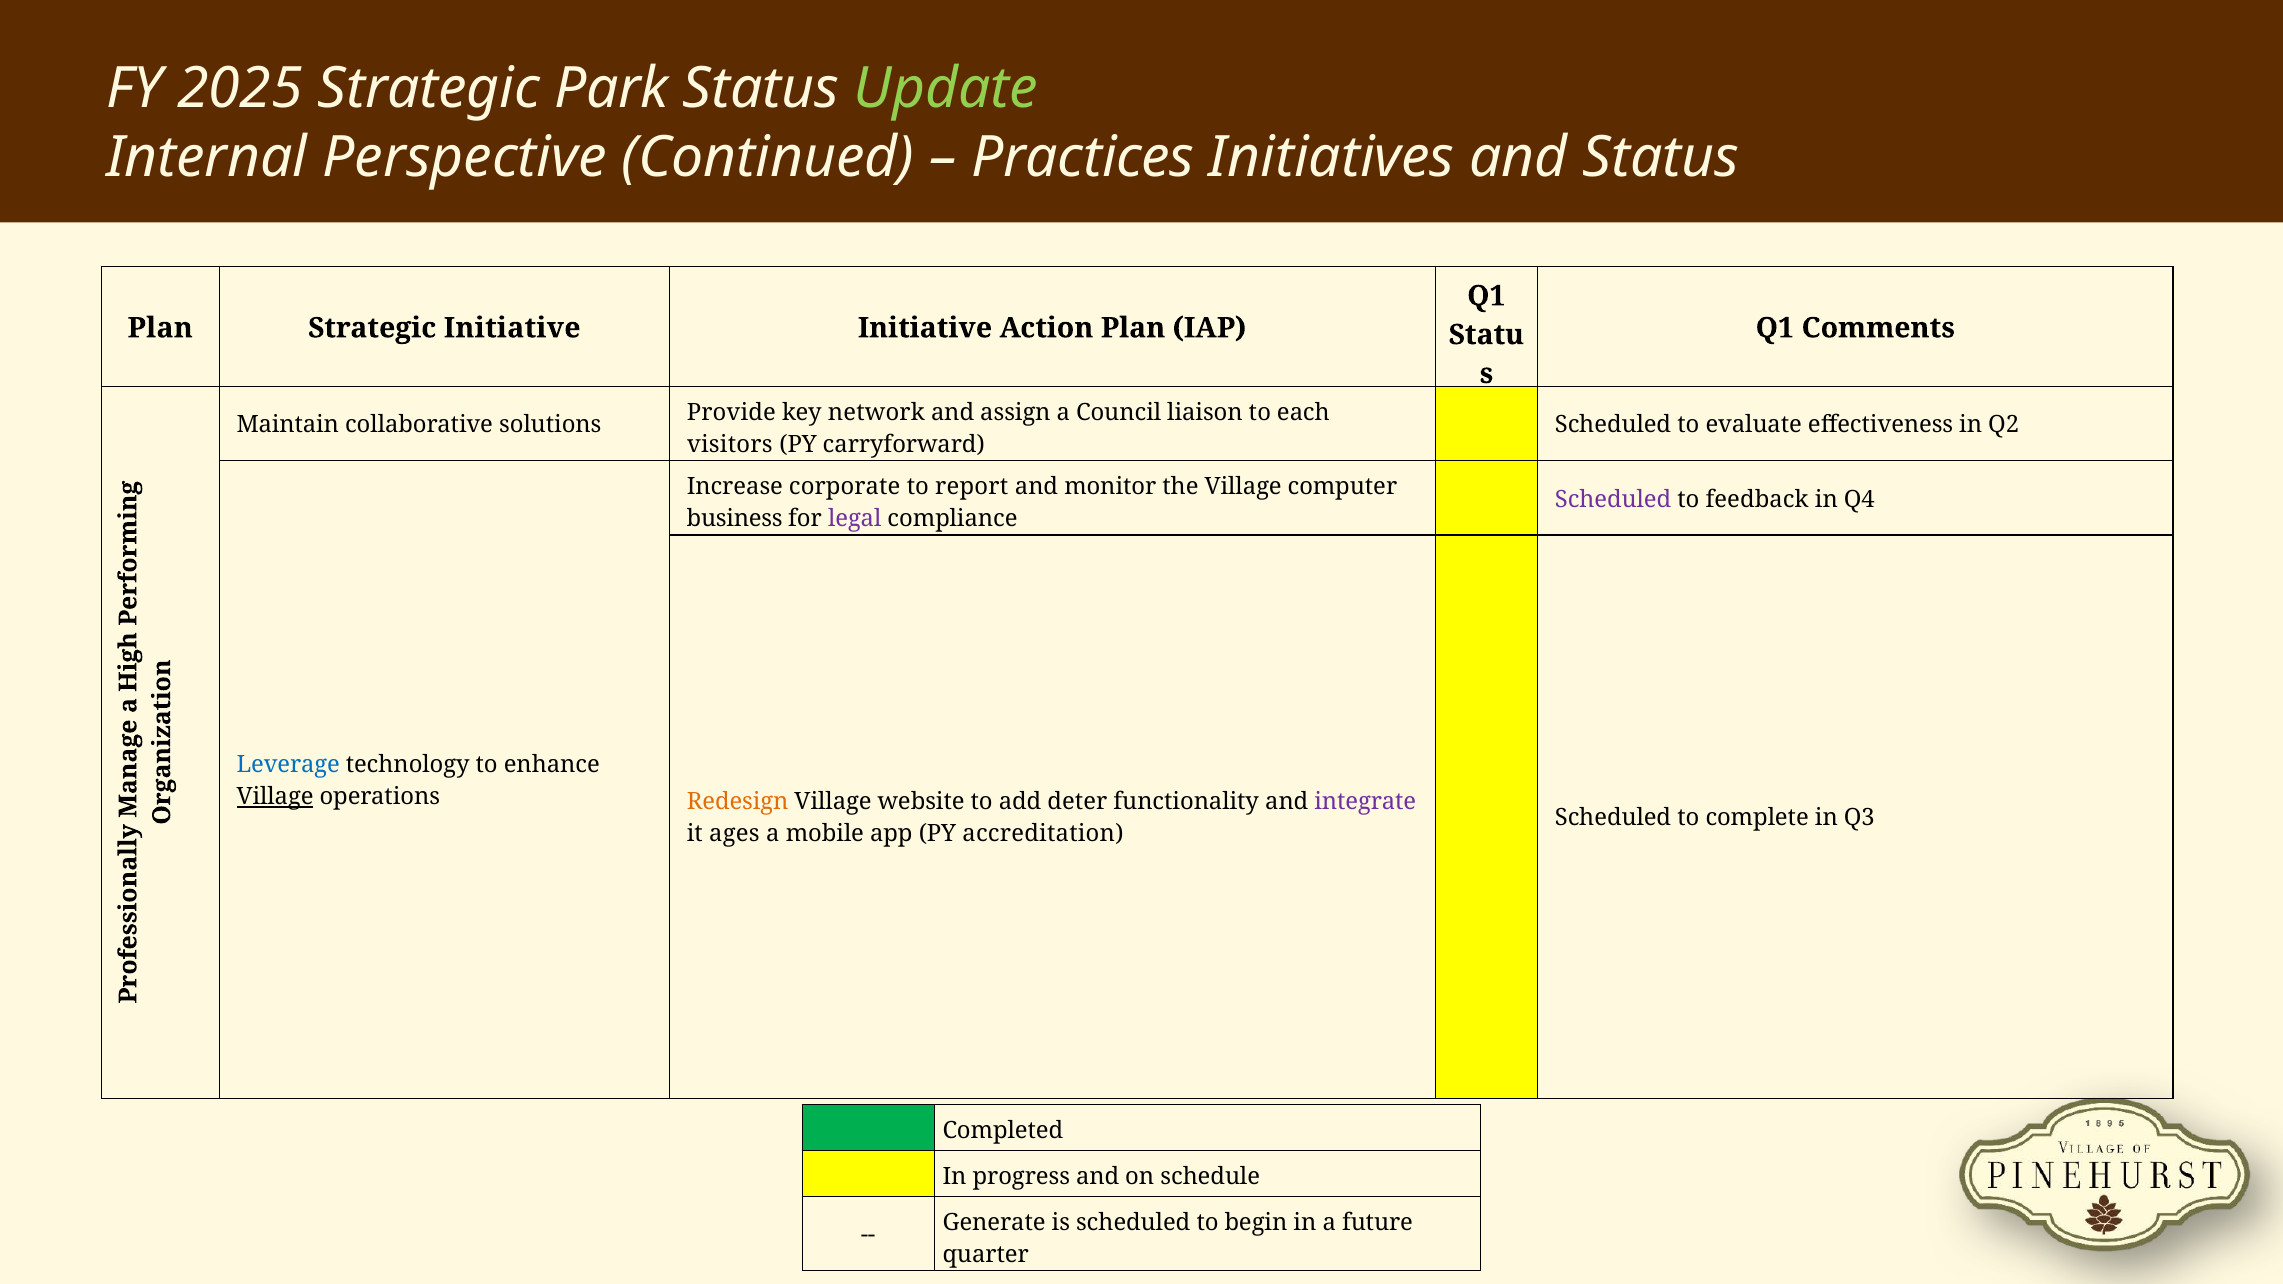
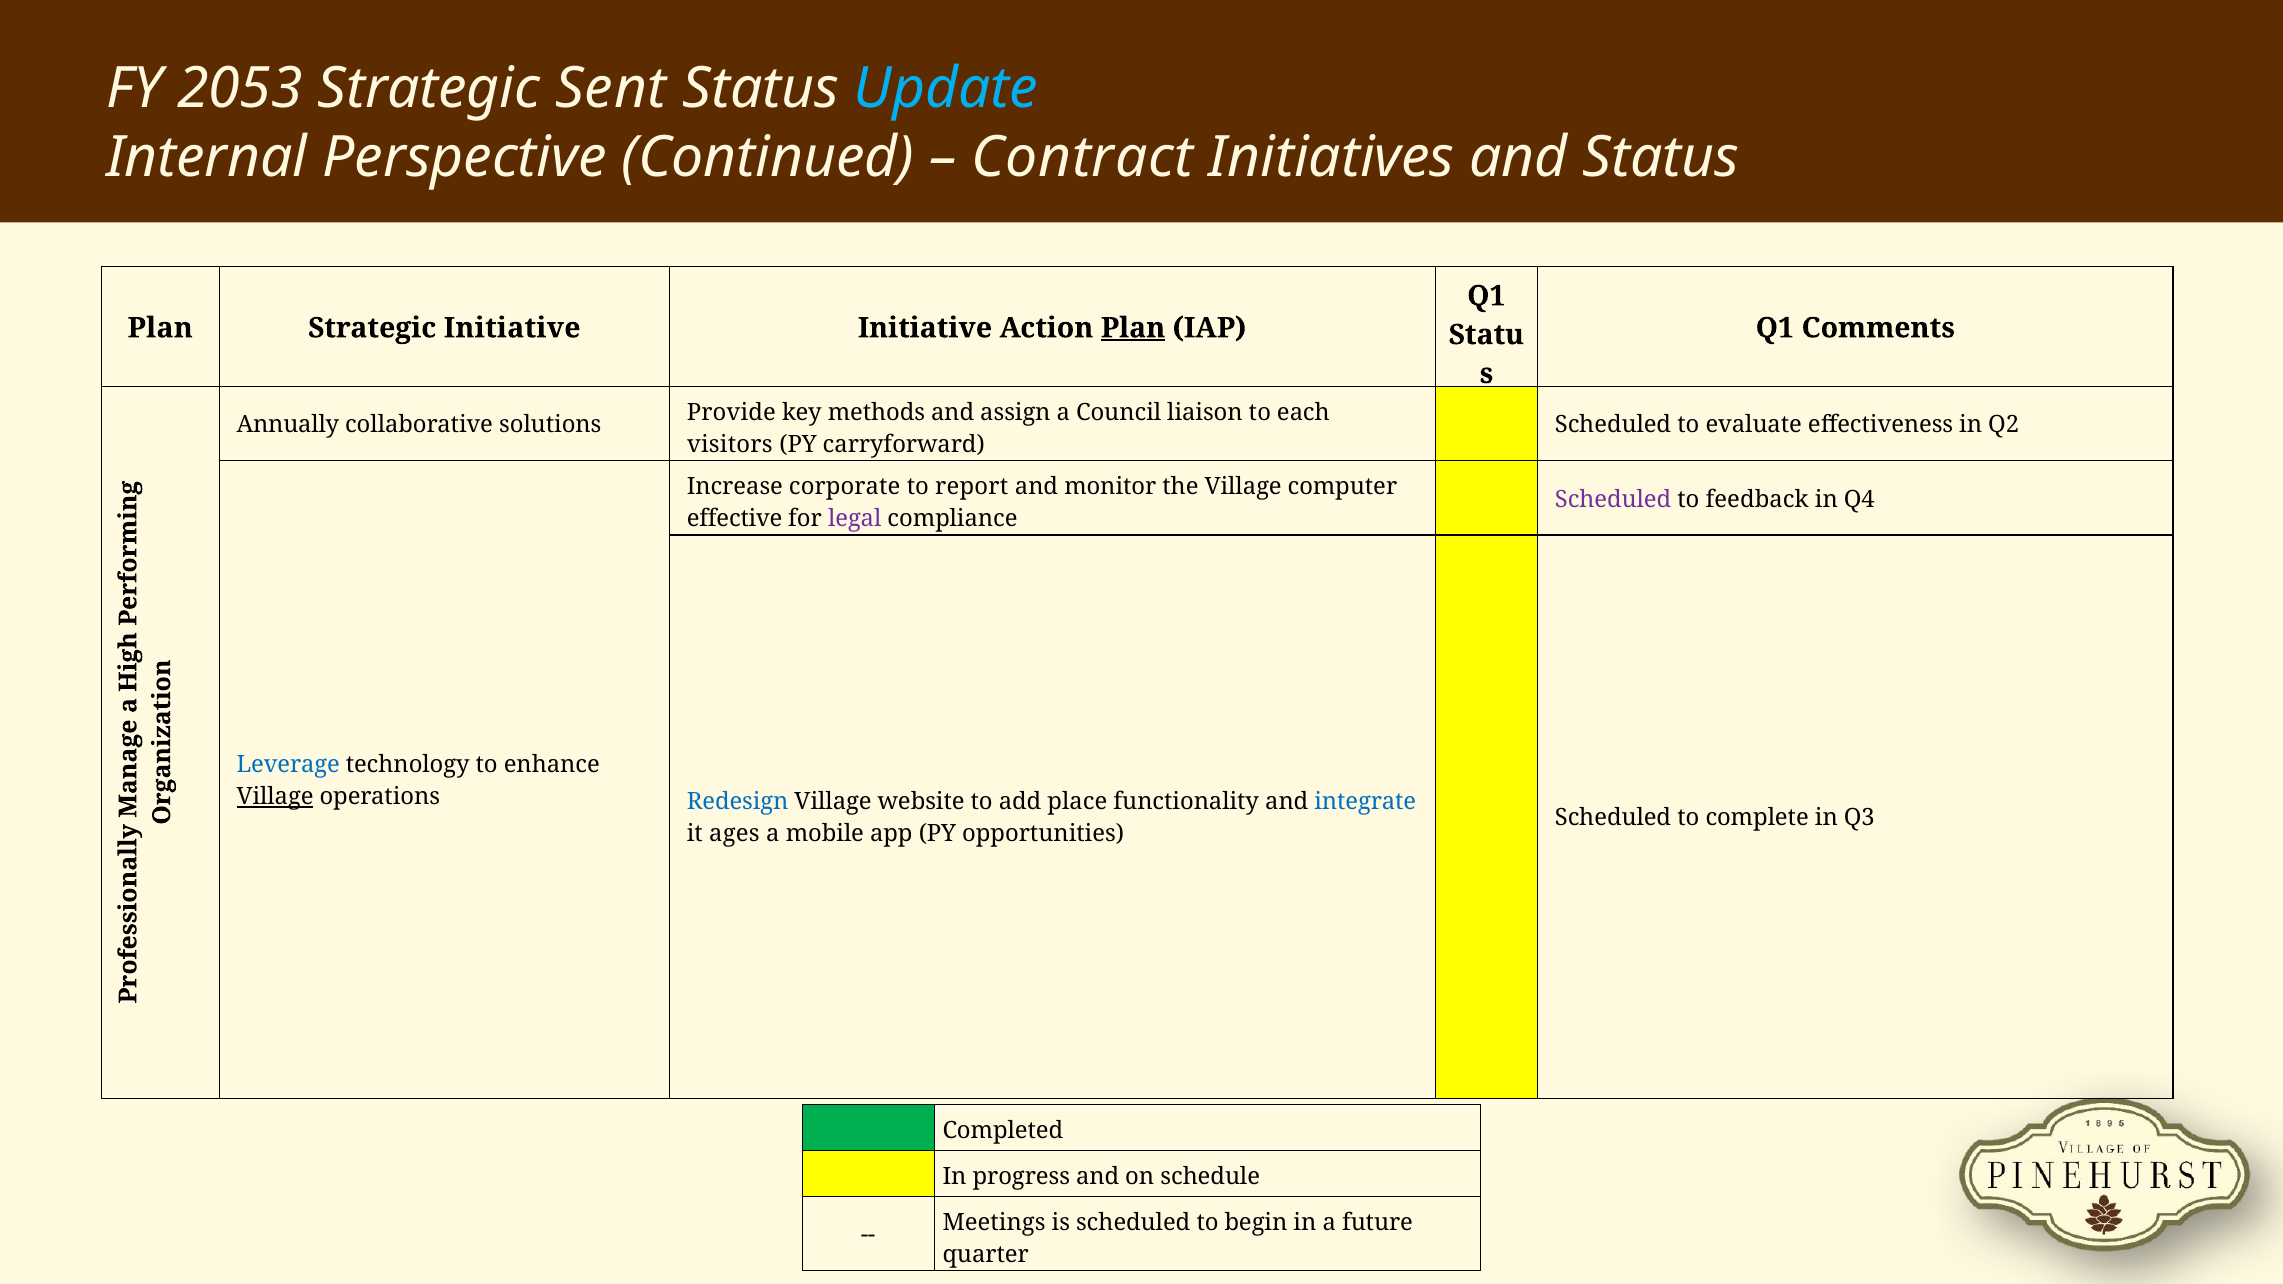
2025: 2025 -> 2053 (240, 89)
Park: Park -> Sent (611, 89)
Update colour: light green -> light blue (946, 89)
Practices: Practices -> Contract (1083, 157)
Plan underline: none -> present (1133, 328)
network: network -> methods (876, 412)
Maintain: Maintain -> Annually (288, 425)
business: business -> effective (735, 519)
Redesign colour: orange -> blue (738, 802)
deter: deter -> place (1077, 802)
integrate colour: purple -> blue (1365, 802)
accreditation: accreditation -> opportunities (1043, 834)
Generate: Generate -> Meetings (994, 1222)
